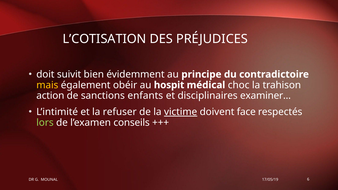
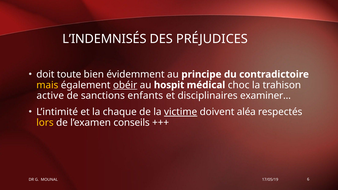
L’COTISATION: L’COTISATION -> L’INDEMNISÉS (104, 39)
suivit: suivit -> toute (69, 74)
obéir underline: none -> present (125, 85)
action: action -> active (50, 96)
refuser: refuser -> chaque (120, 112)
face: face -> aléa (246, 112)
lors colour: light green -> yellow (45, 123)
